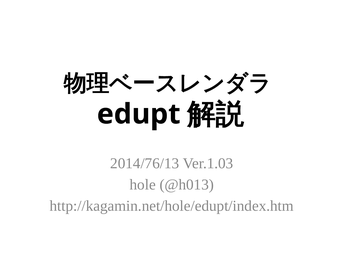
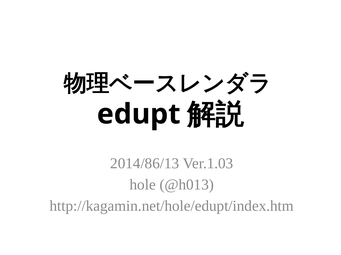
2014/76/13: 2014/76/13 -> 2014/86/13 (145, 164)
